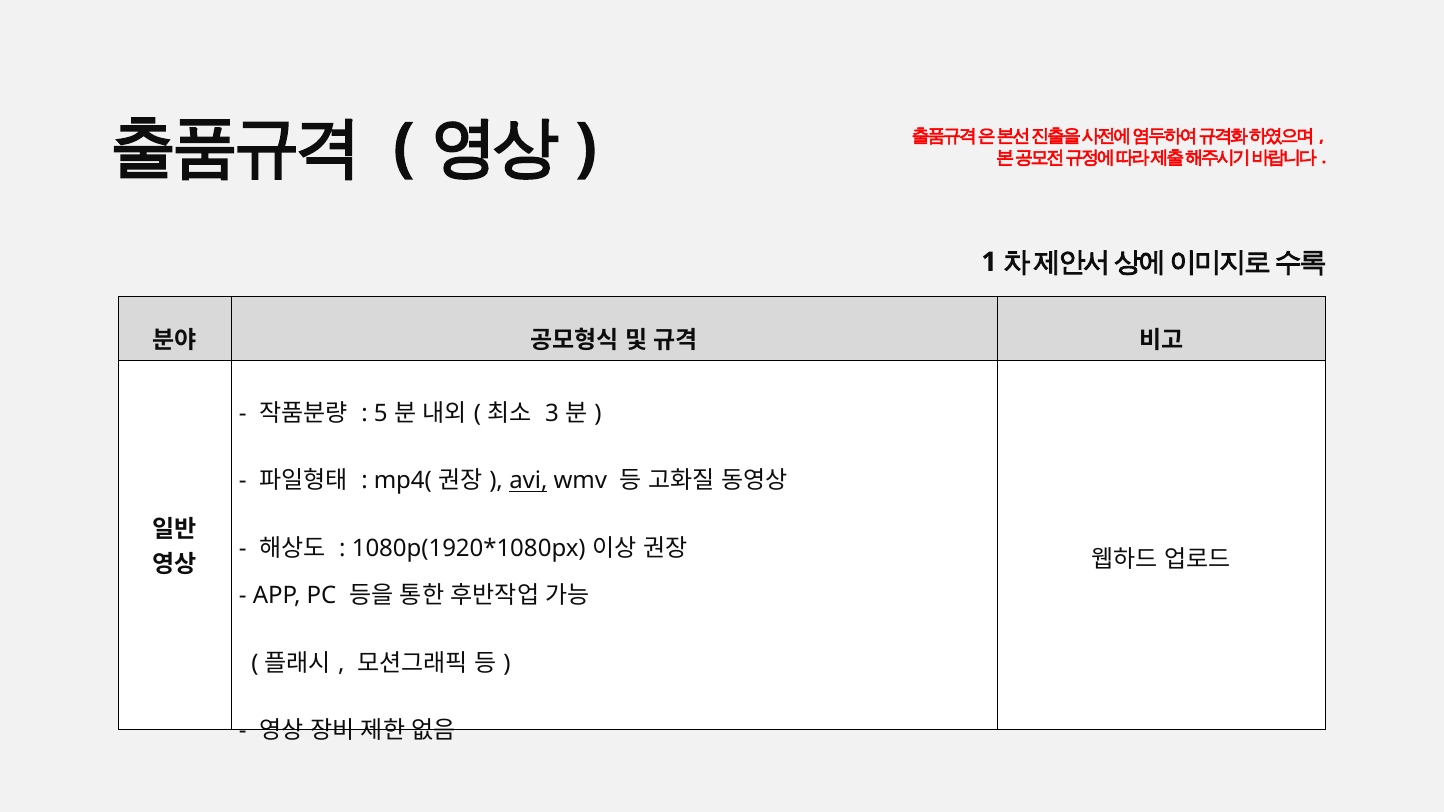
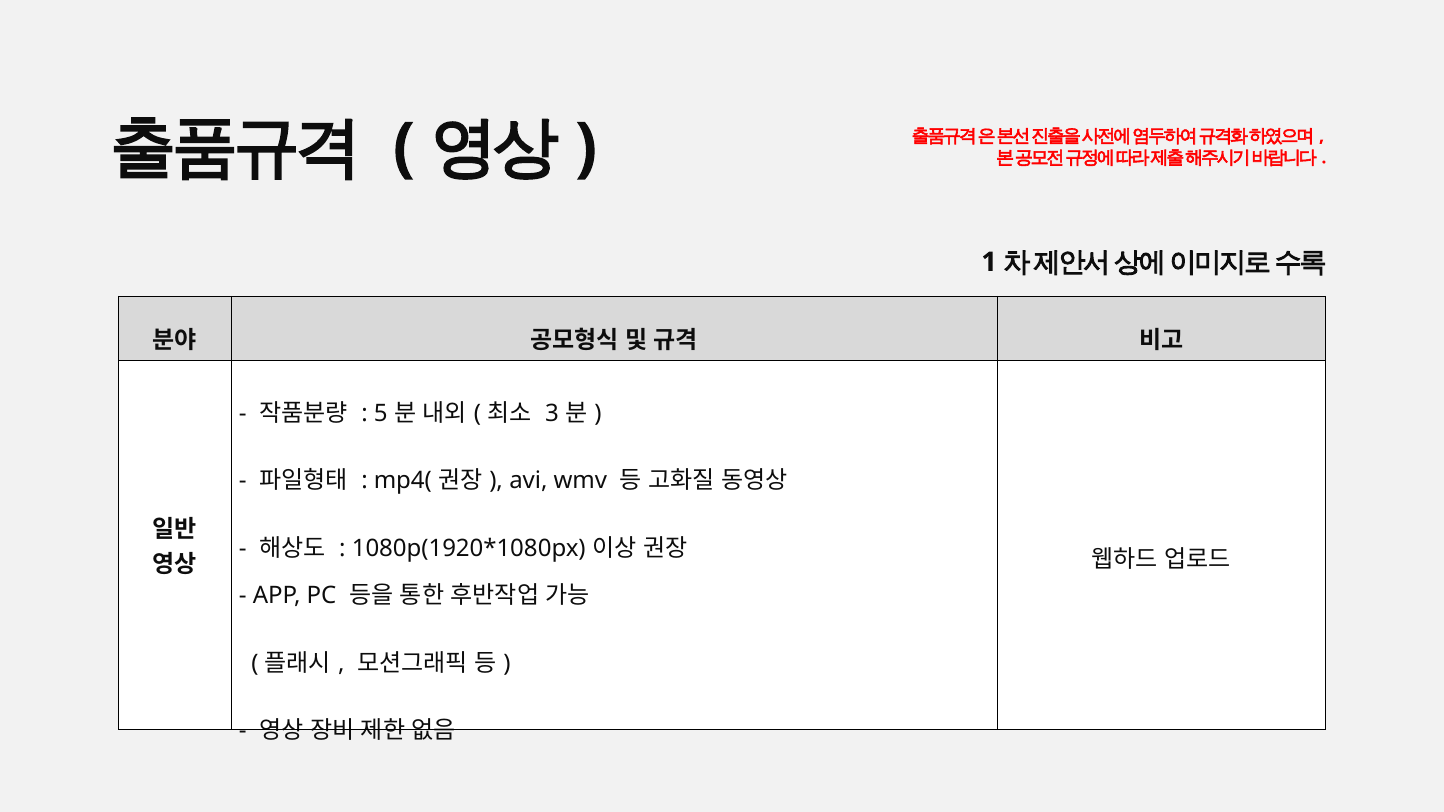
avi underline: present -> none (528, 481)
